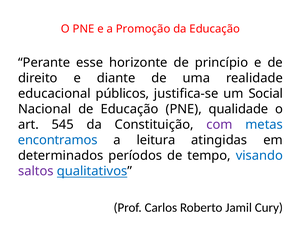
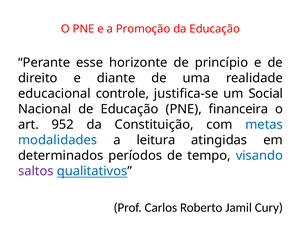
públicos: públicos -> controle (122, 94)
qualidade: qualidade -> financeira (238, 110)
545: 545 -> 952 (63, 125)
com colour: purple -> black (220, 125)
encontramos: encontramos -> modalidades (58, 141)
